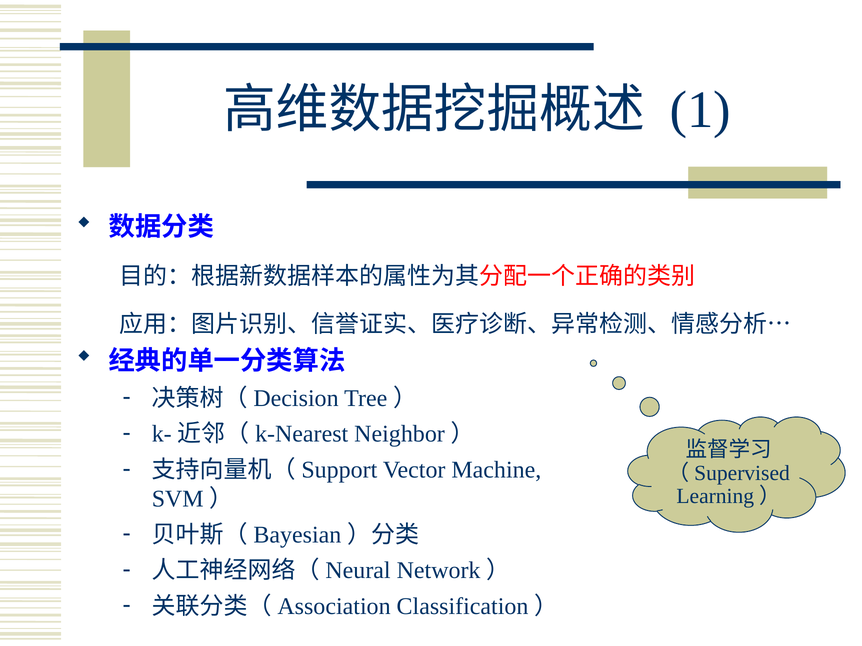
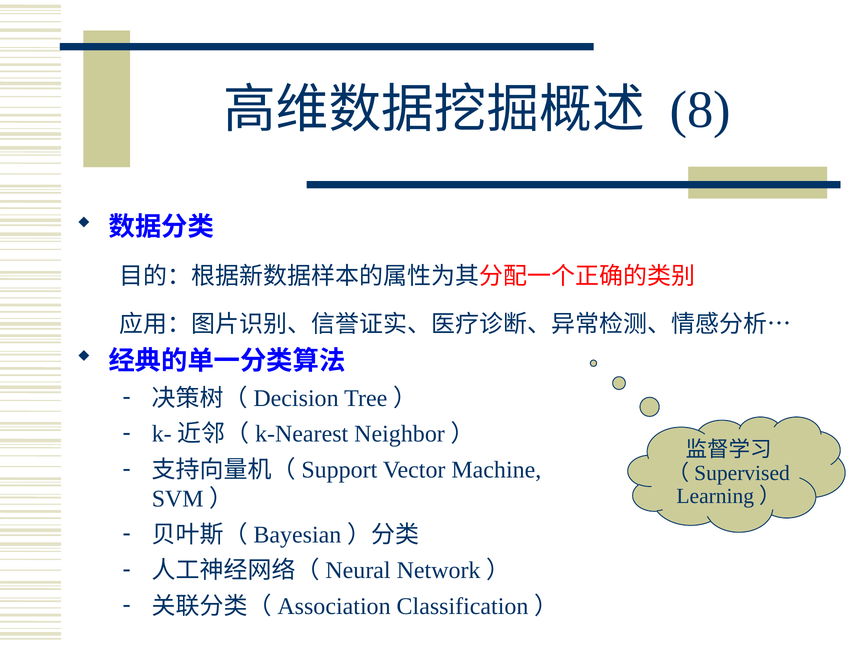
1: 1 -> 8 (700, 110)
